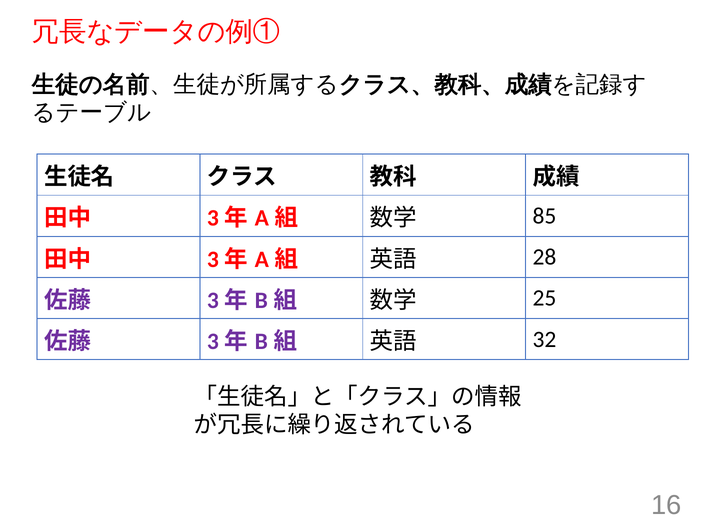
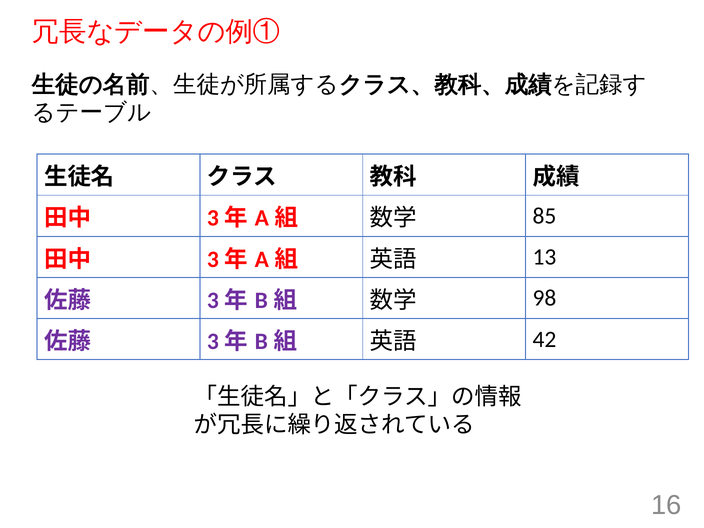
28: 28 -> 13 (544, 257)
25: 25 -> 98 (544, 298)
32: 32 -> 42 (544, 339)
